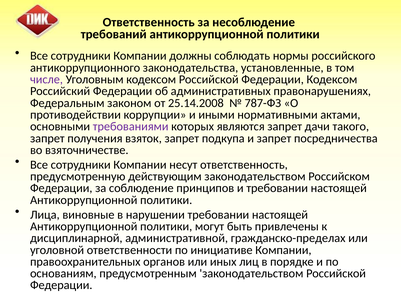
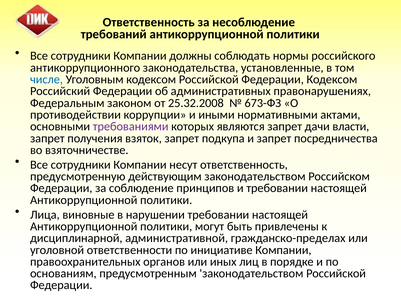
числе colour: purple -> blue (47, 79)
25.14.2008: 25.14.2008 -> 25.32.2008 (196, 103)
787-ФЗ: 787-ФЗ -> 673-ФЗ (263, 103)
такого: такого -> власти (351, 126)
